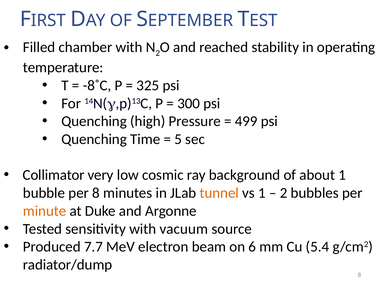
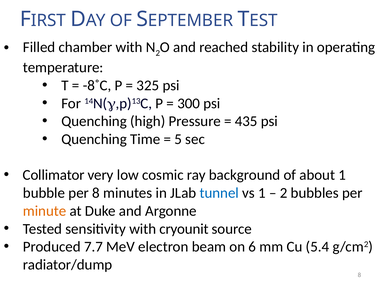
499: 499 -> 435 (246, 121)
tunnel colour: orange -> blue (219, 193)
vacuum: vacuum -> cryounit (184, 229)
